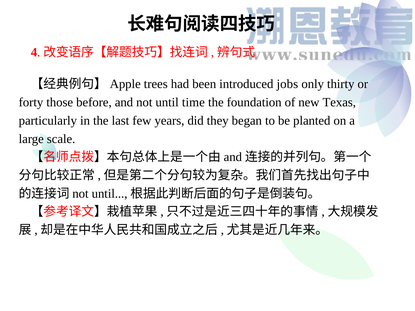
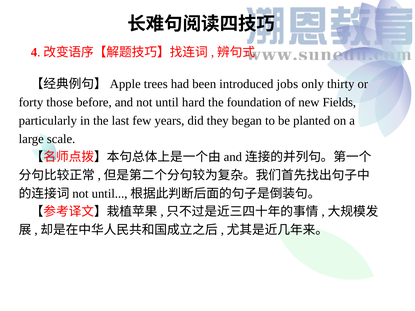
time: time -> hard (193, 102)
Texas: Texas -> Fields (339, 102)
